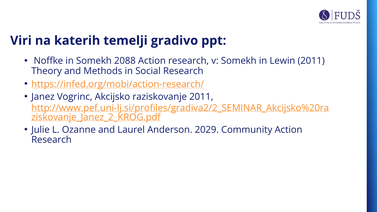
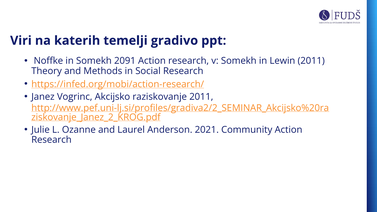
2088: 2088 -> 2091 (125, 61)
2029: 2029 -> 2021 (207, 130)
